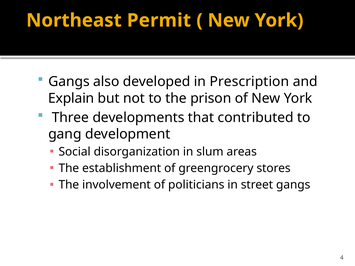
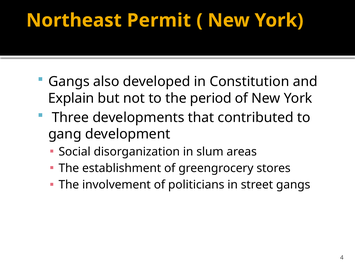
Prescription: Prescription -> Constitution (249, 82)
prison: prison -> period (211, 98)
